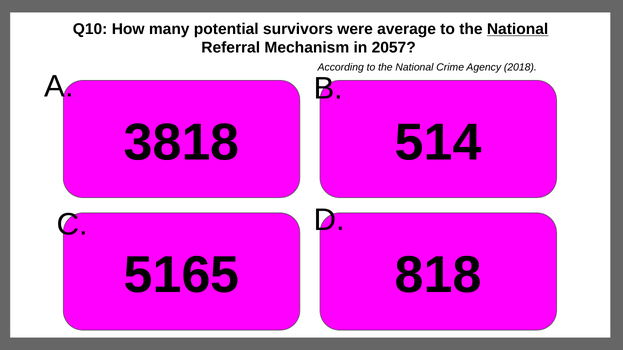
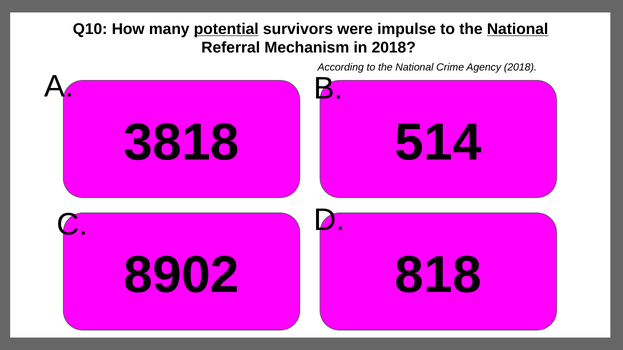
potential underline: none -> present (226, 29)
average: average -> impulse (407, 29)
in 2057: 2057 -> 2018 (394, 48)
5165: 5165 -> 8902 (182, 275)
